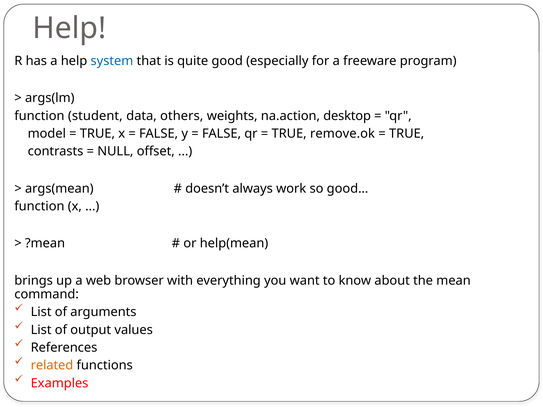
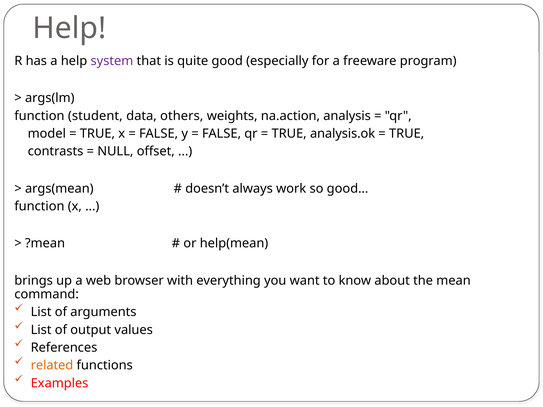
system colour: blue -> purple (112, 61)
desktop: desktop -> analysis (347, 116)
remove.ok: remove.ok -> analysis.ok (343, 134)
